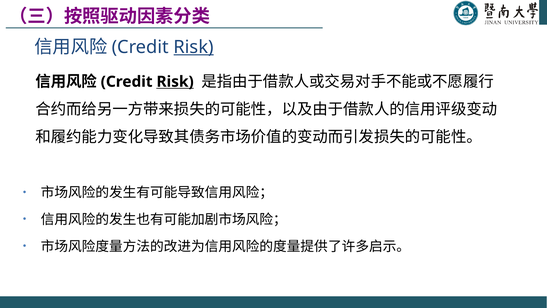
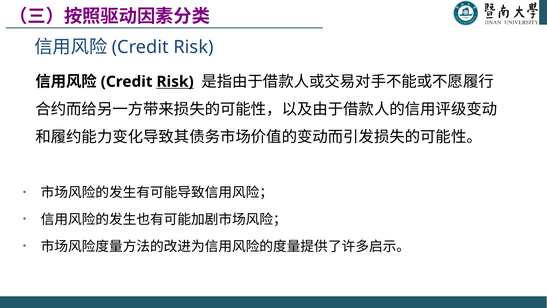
Risk underline: present -> none (194, 47)
